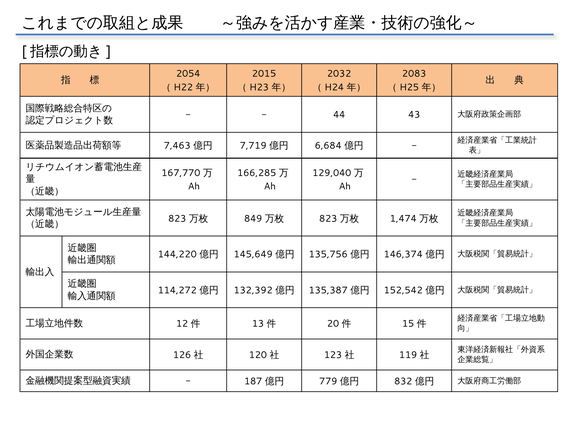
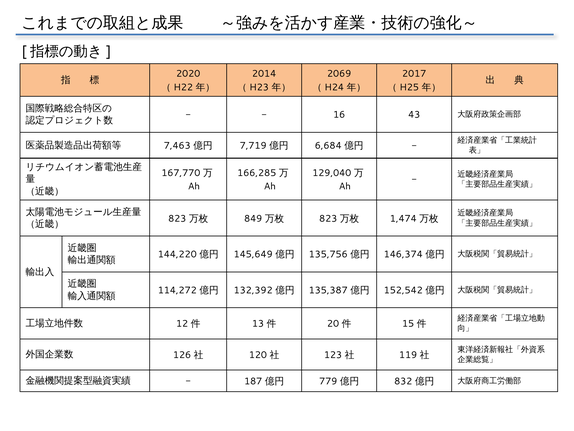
2054: 2054 -> 2020 (188, 74)
2015: 2015 -> 2014 (264, 74)
2032: 2032 -> 2069 (339, 74)
2083: 2083 -> 2017 (414, 74)
44: 44 -> 16 (339, 115)
